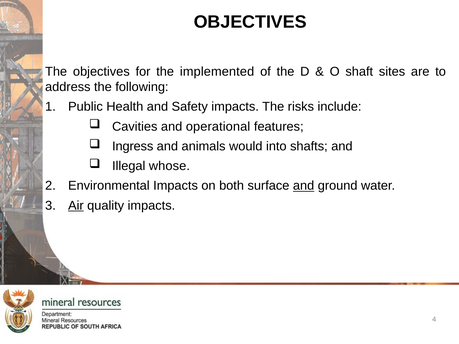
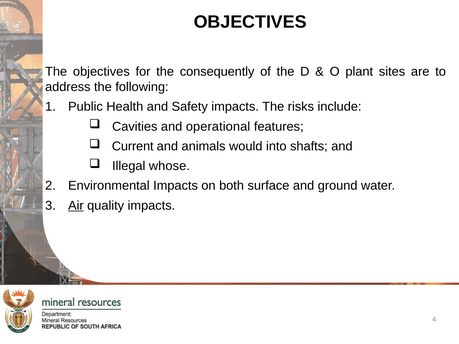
implemented: implemented -> consequently (217, 72)
shaft: shaft -> plant (359, 72)
Ingress: Ingress -> Current (133, 146)
and underline: present -> none (304, 186)
